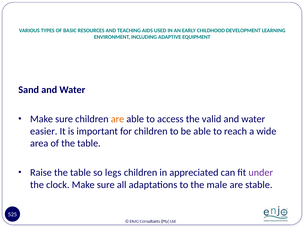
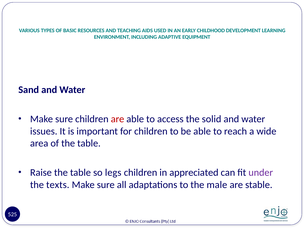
are colour: orange -> red (118, 119)
valid: valid -> solid (212, 119)
easier: easier -> issues (44, 131)
clock: clock -> texts (58, 185)
